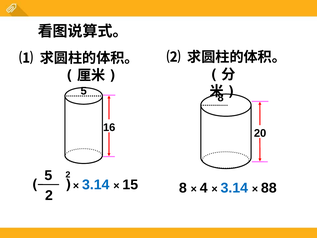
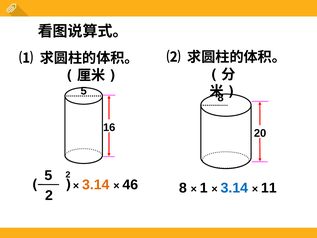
3.14 colour: blue -> orange (96, 185)
15: 15 -> 46 (130, 185)
4: 4 -> 1 (204, 188)
88: 88 -> 11 (269, 188)
